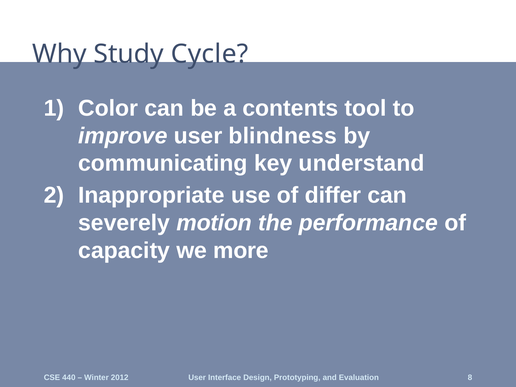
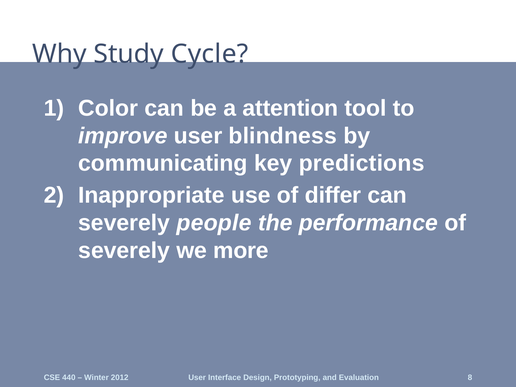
contents: contents -> attention (290, 108)
understand: understand -> predictions (362, 163)
motion: motion -> people (214, 223)
capacity: capacity -> severely (124, 250)
